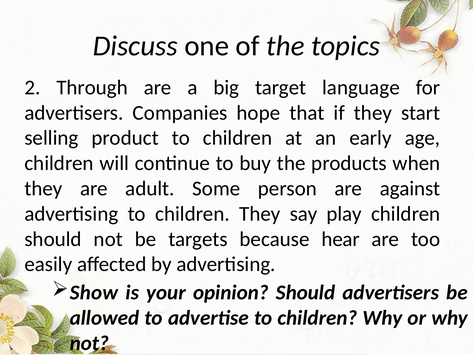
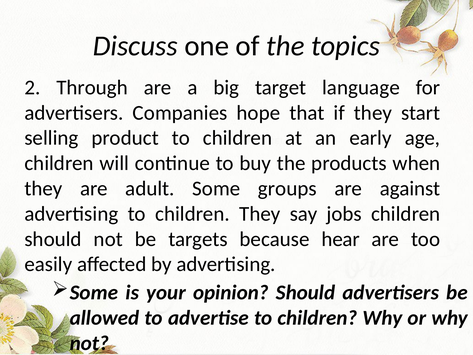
person: person -> groups (287, 188)
play: play -> jobs (344, 214)
Show: Show -> Some (94, 292)
